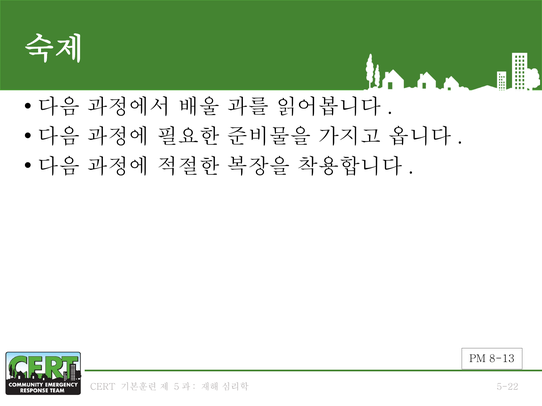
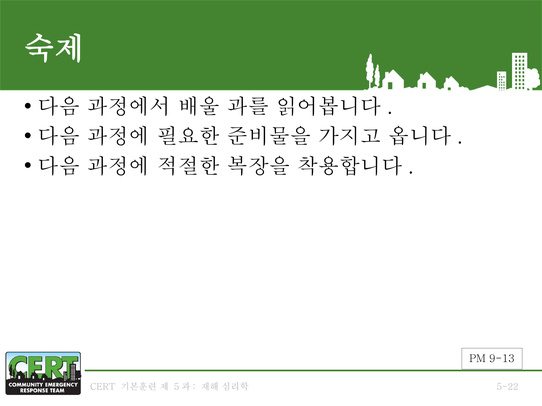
8-13: 8-13 -> 9-13 (502, 359)
